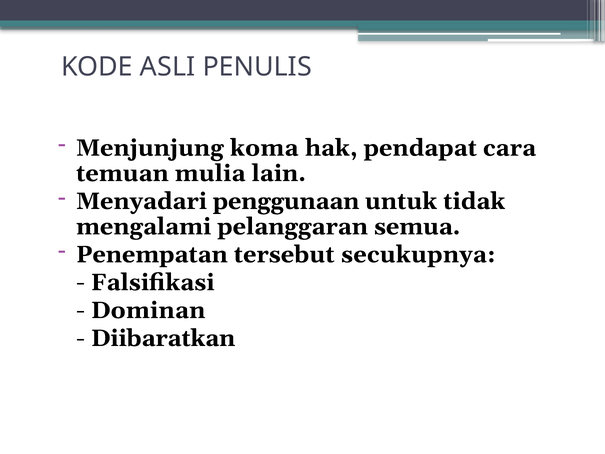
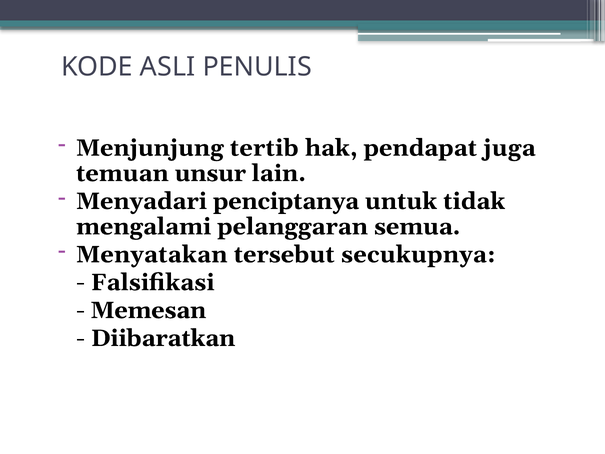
koma: koma -> tertib (264, 148)
cara: cara -> juga (509, 148)
mulia: mulia -> unsur (210, 173)
penggunaan: penggunaan -> penciptanya (286, 201)
Penempatan: Penempatan -> Menyatakan (152, 254)
Dominan: Dominan -> Memesan (148, 310)
